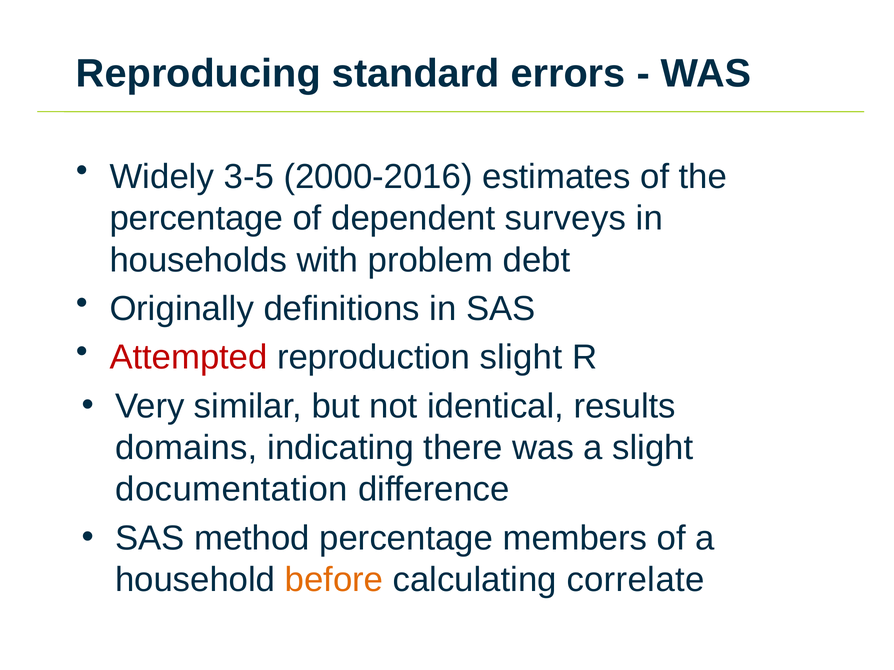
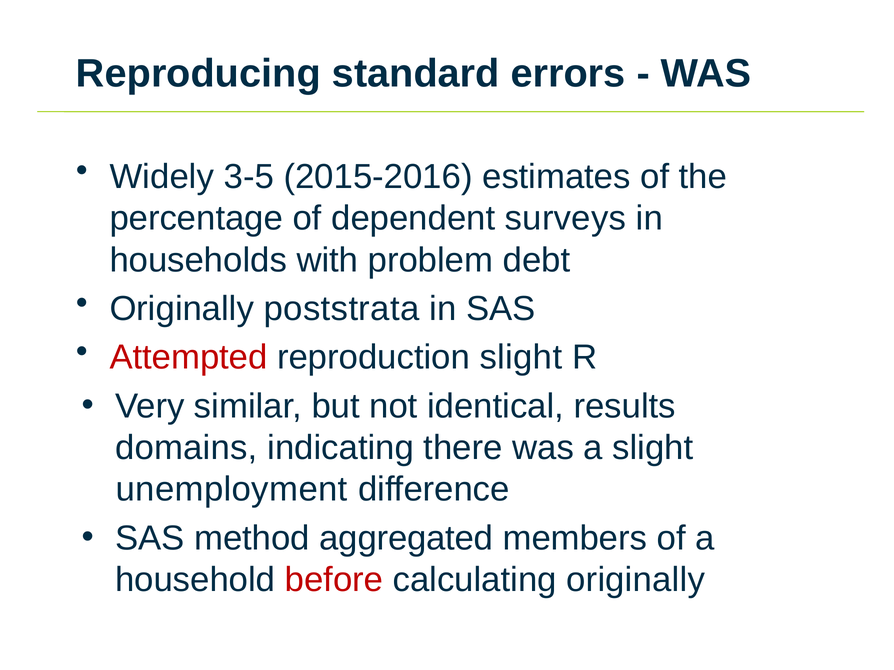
2000-2016: 2000-2016 -> 2015-2016 (378, 177)
definitions: definitions -> poststrata (342, 309)
documentation: documentation -> unemployment (232, 490)
method percentage: percentage -> aggregated (406, 539)
before colour: orange -> red (334, 580)
calculating correlate: correlate -> originally (636, 580)
